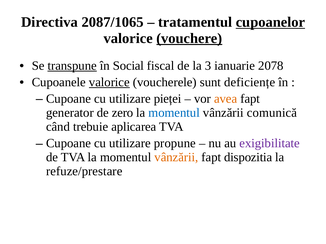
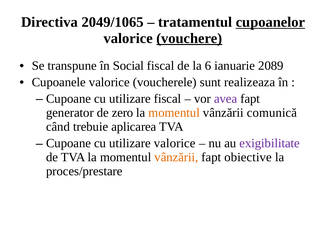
2087/1065: 2087/1065 -> 2049/1065 (113, 22)
transpune underline: present -> none (72, 66)
3: 3 -> 6 (208, 66)
2078: 2078 -> 2089 (271, 66)
valorice underline: present -> none (109, 82)
deficiențe: deficiențe -> realizeaza (250, 82)
utilizare pieței: pieței -> fiscal (167, 99)
avea colour: orange -> purple (226, 99)
momentul colour: blue -> orange (174, 113)
utilizare propune: propune -> valorice (175, 144)
dispozitia: dispozitia -> obiective (248, 158)
refuze/prestare: refuze/prestare -> proces/prestare (84, 172)
